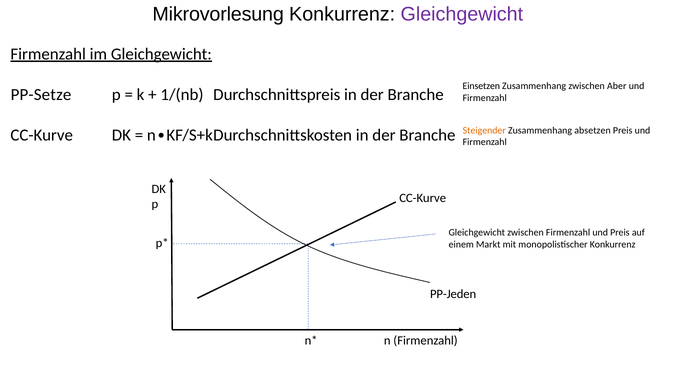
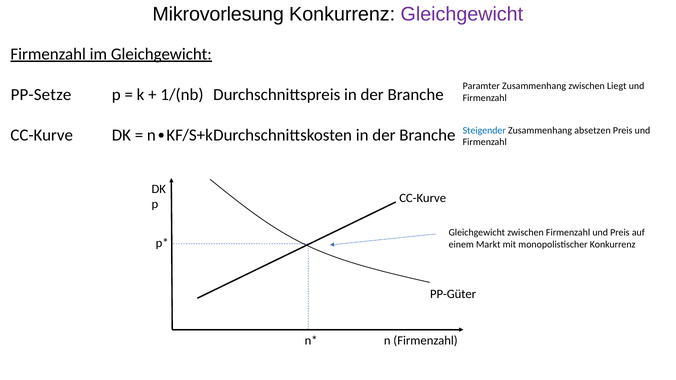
Einsetzen: Einsetzen -> Paramter (481, 86)
Aber: Aber -> Liegt (617, 86)
Steigender colour: orange -> blue (484, 130)
PP-Jeden: PP-Jeden -> PP-Güter (453, 294)
